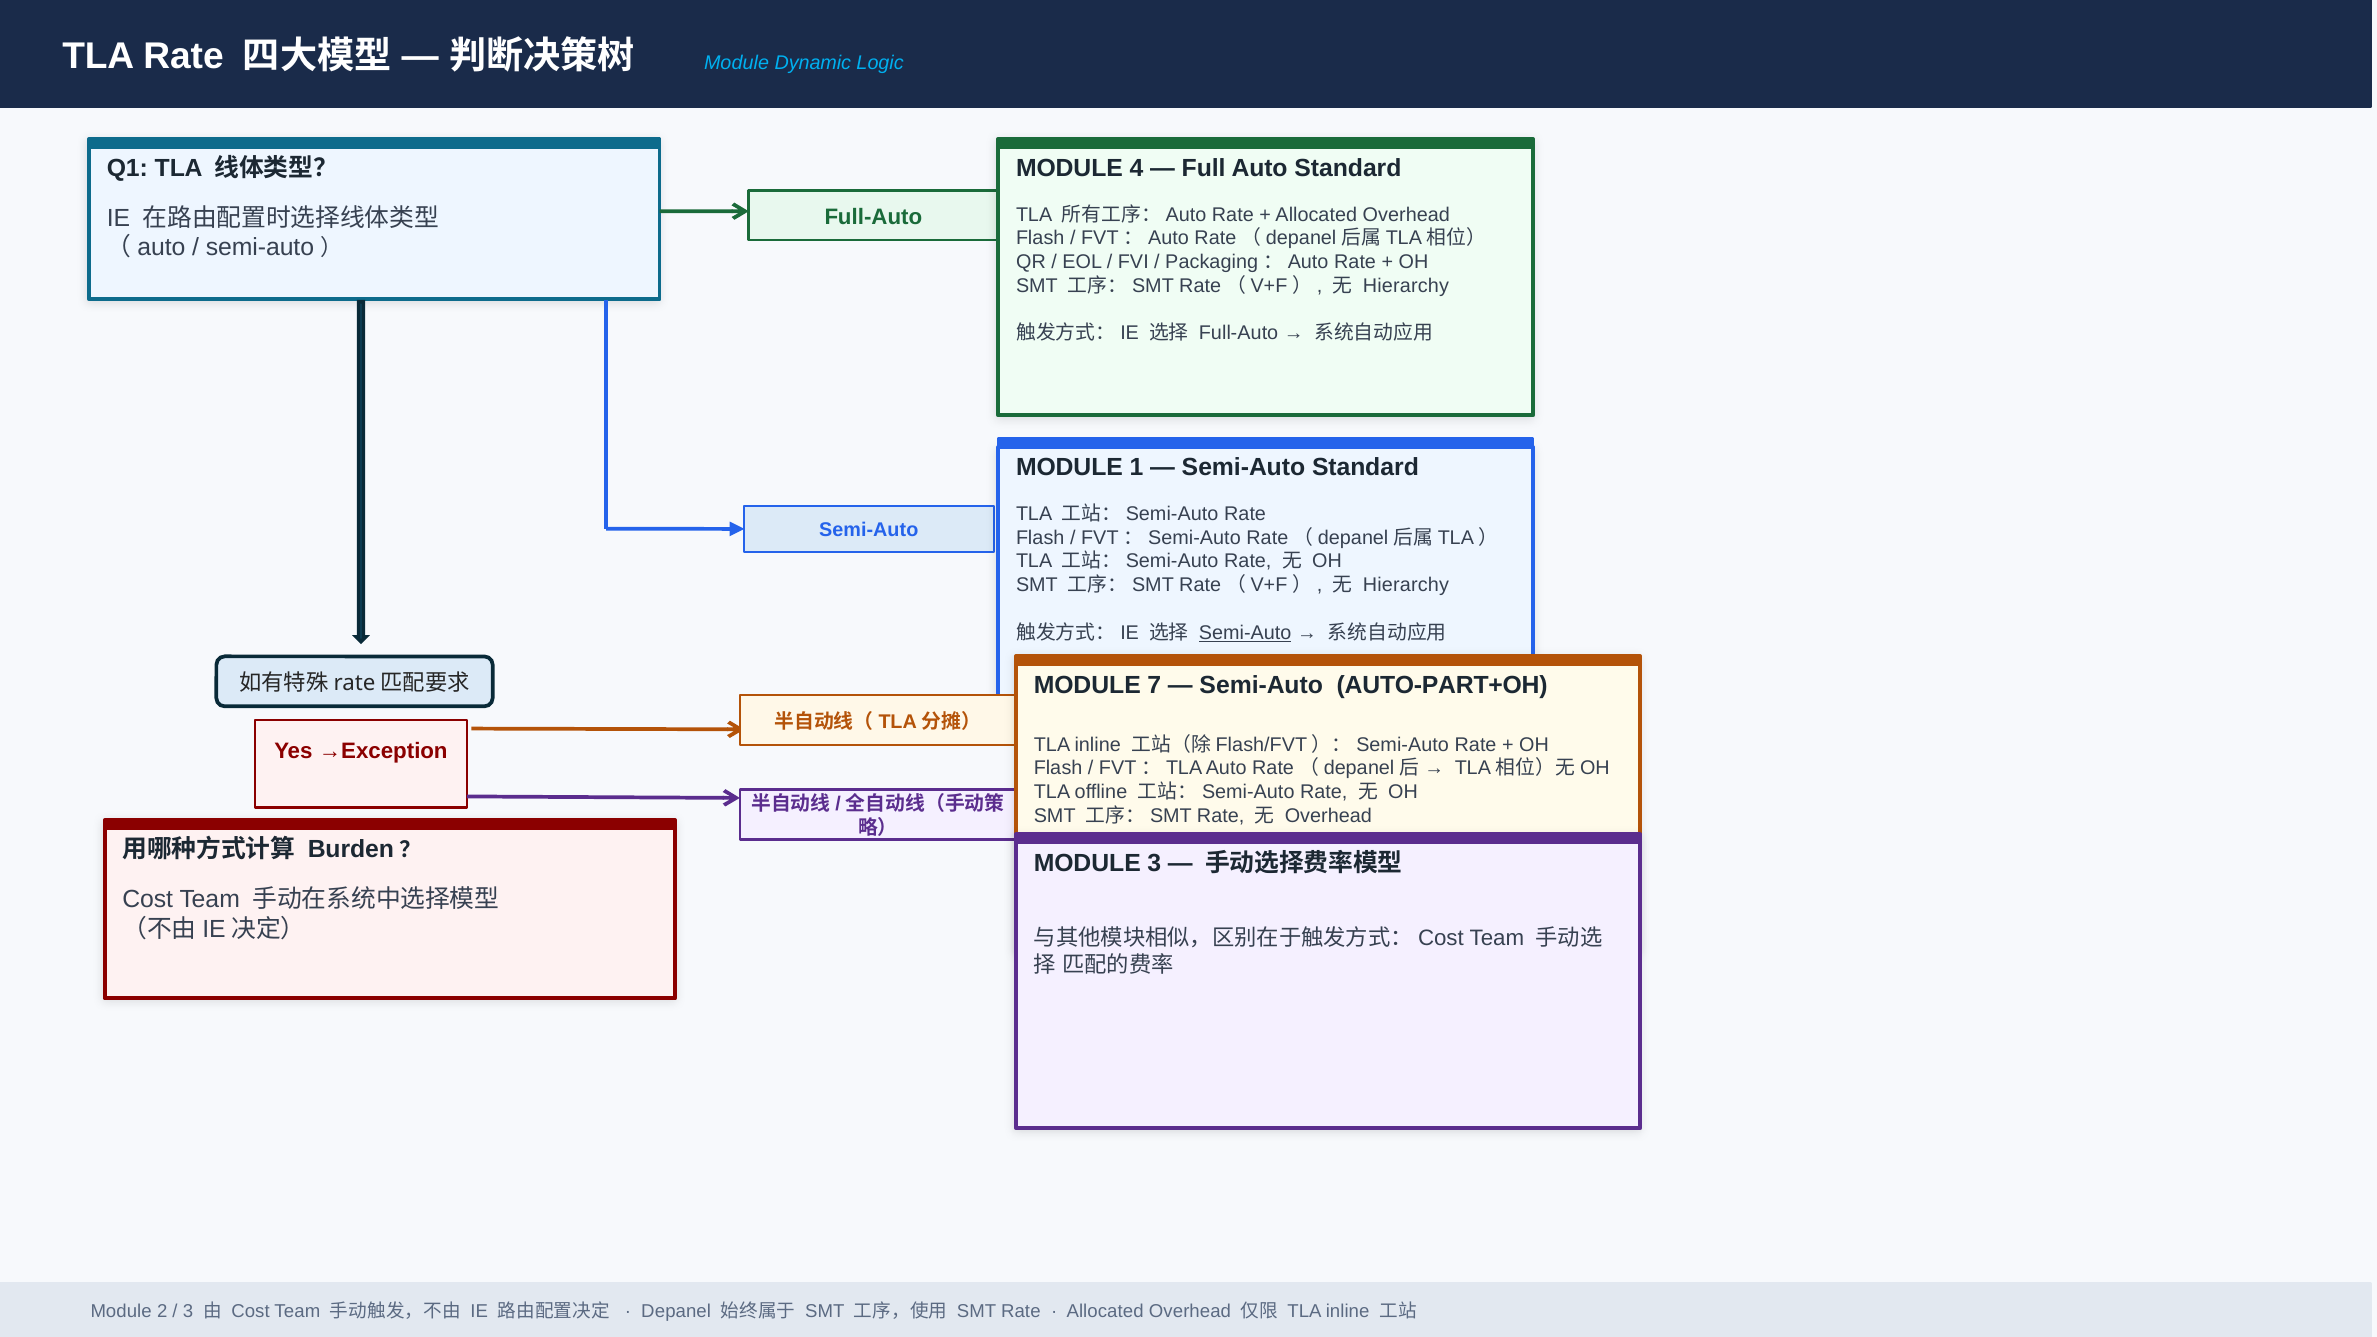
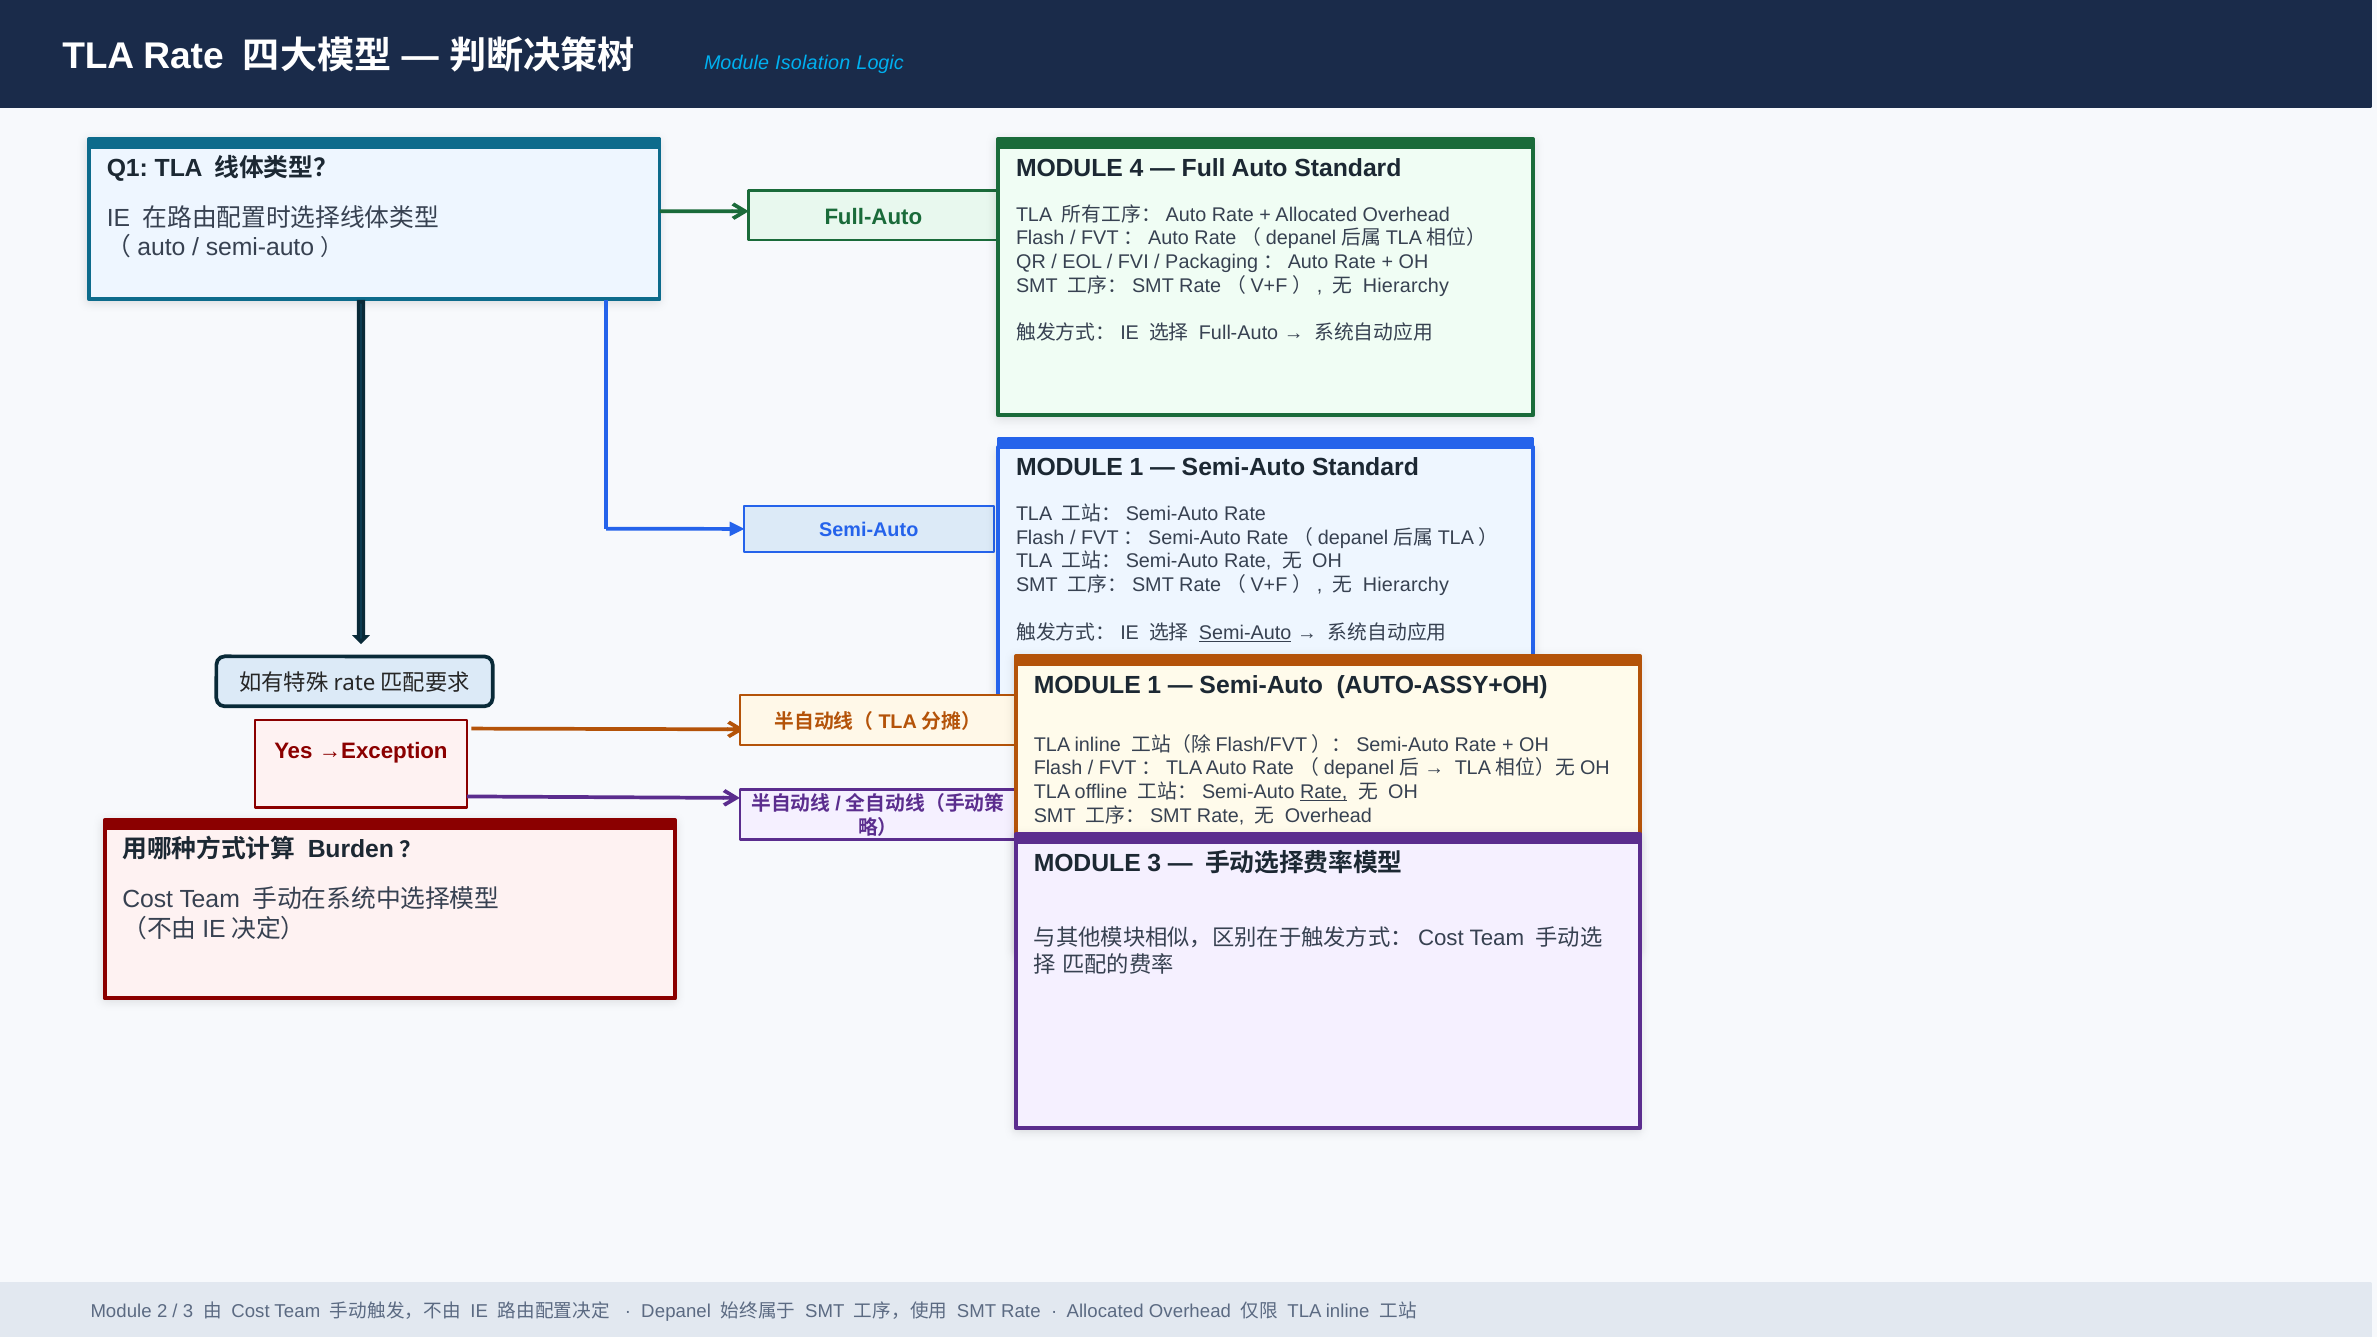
Dynamic: Dynamic -> Isolation (813, 63)
7: 7 -> 1 (1154, 685)
AUTO-PART+OH: AUTO-PART+OH -> AUTO-ASSY+OH (1442, 685)
Rate underline: none -> present (1324, 792)
